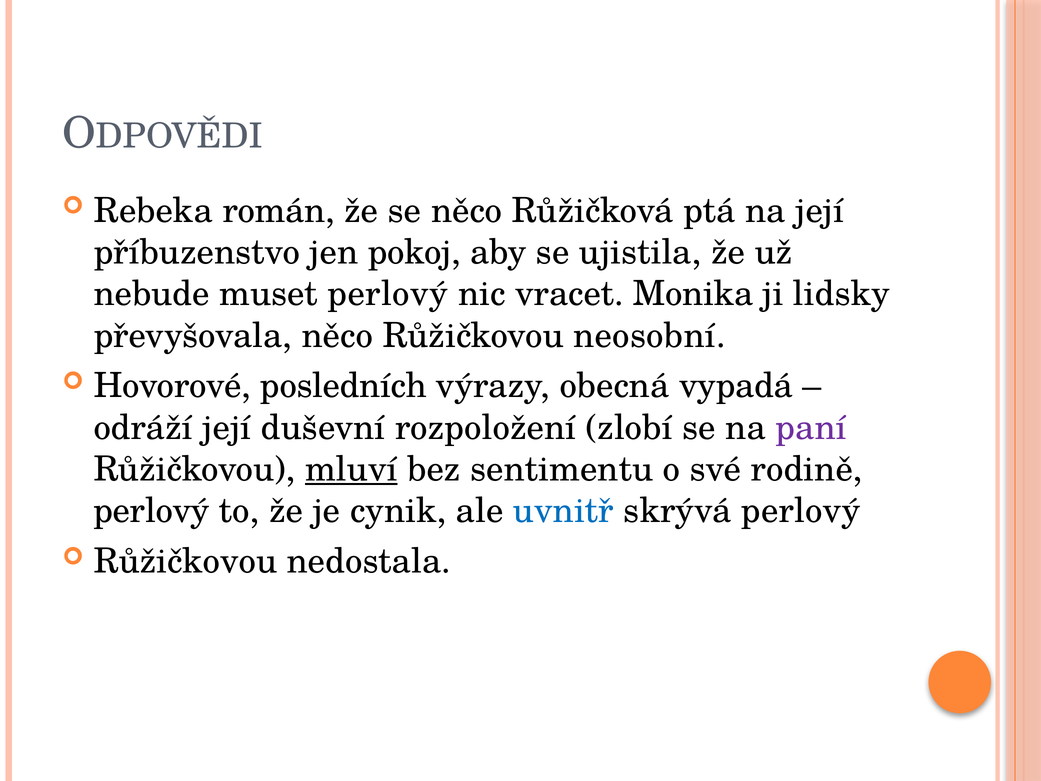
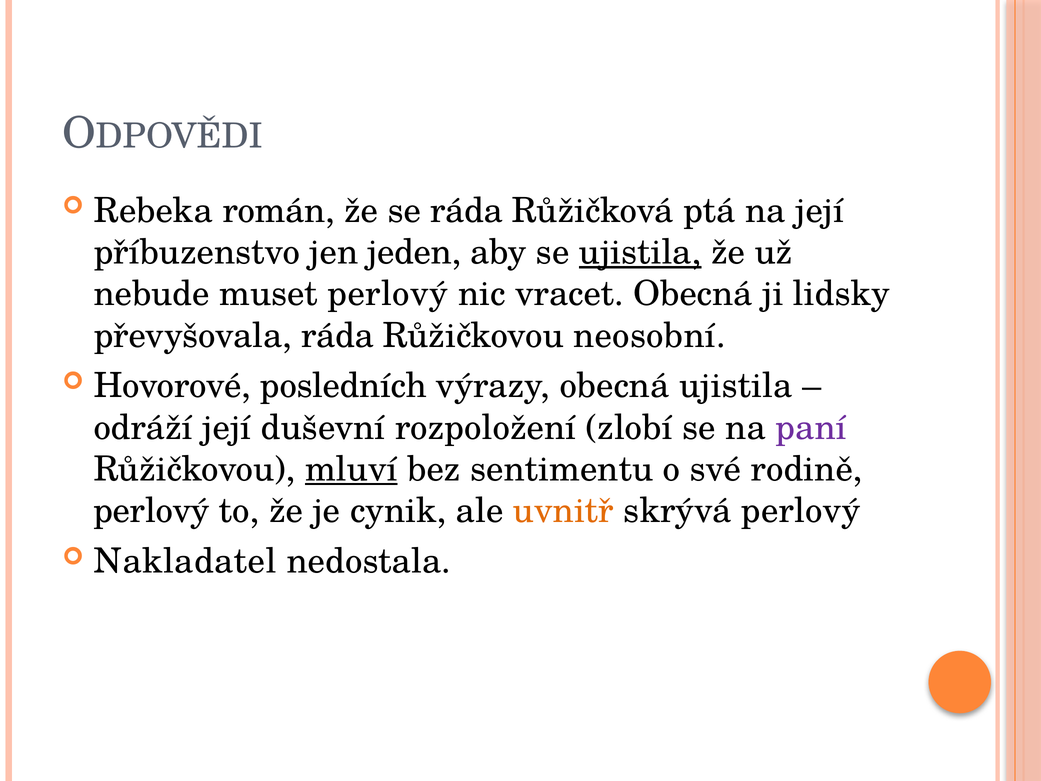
se něco: něco -> ráda (467, 211)
pokoj: pokoj -> jeden (414, 252)
ujistila underline: none -> present (640, 252)
vracet Monika: Monika -> Obecná (693, 294)
převyšovala něco: něco -> ráda (338, 335)
obecná vypadá: vypadá -> ujistila (736, 386)
uvnitř colour: blue -> orange (563, 511)
Růžičkovou: Růžičkovou -> Nakladatel (185, 561)
